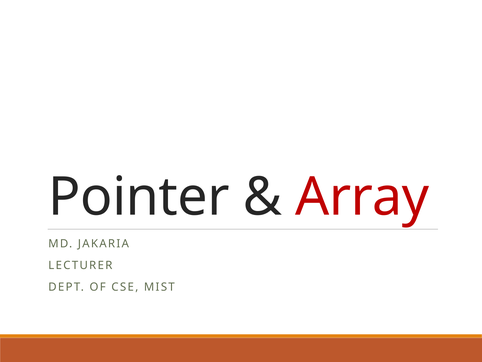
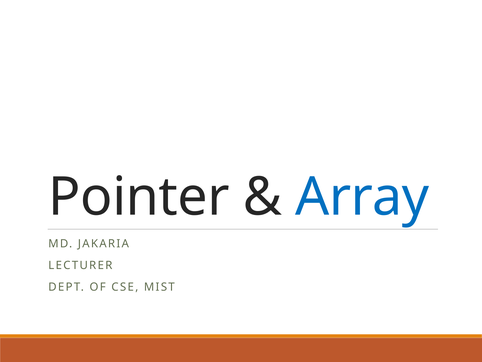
Array colour: red -> blue (362, 197)
